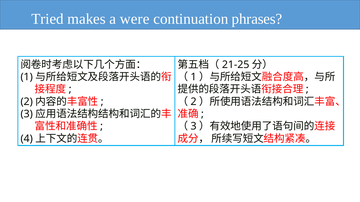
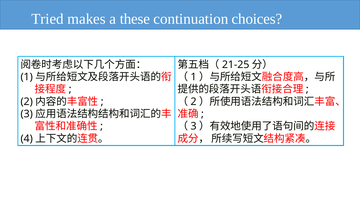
were: were -> these (135, 19)
phrases: phrases -> choices (257, 19)
